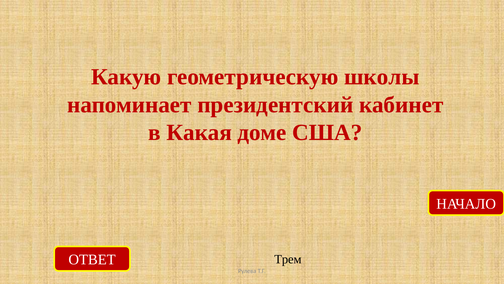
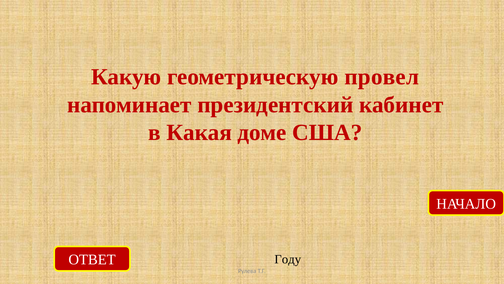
школы: школы -> провел (382, 77)
Трем: Трем -> Году (288, 259)
